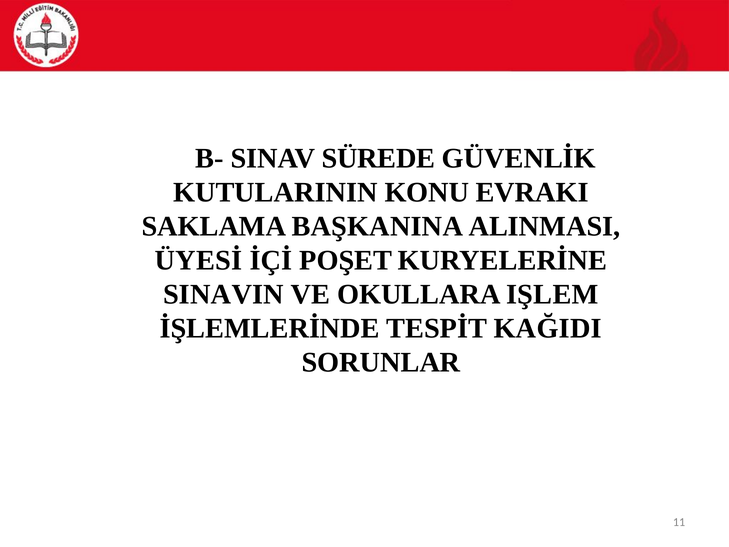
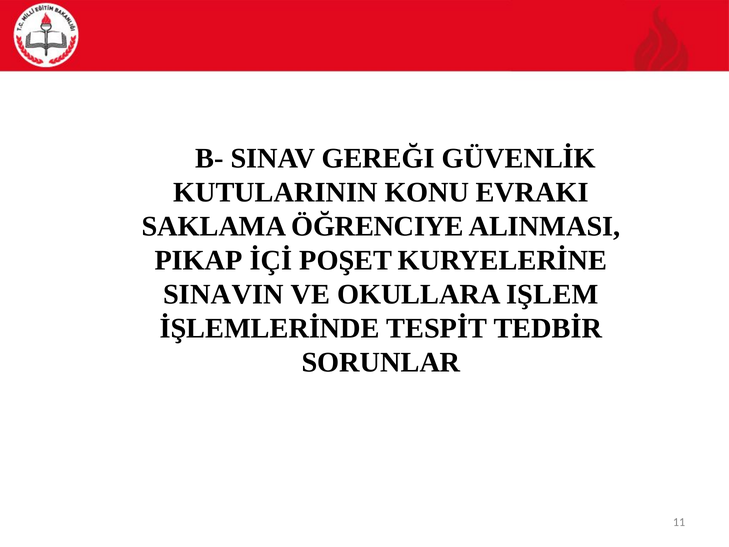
SÜREDE: SÜREDE -> GEREĞI (378, 158)
BAŞKANINA: BAŞKANINA -> ÖĞRENCIYE (378, 226)
ÜYESİ: ÜYESİ -> PIKAP (199, 260)
KAĞIDI: KAĞIDI -> TEDBİR (548, 328)
